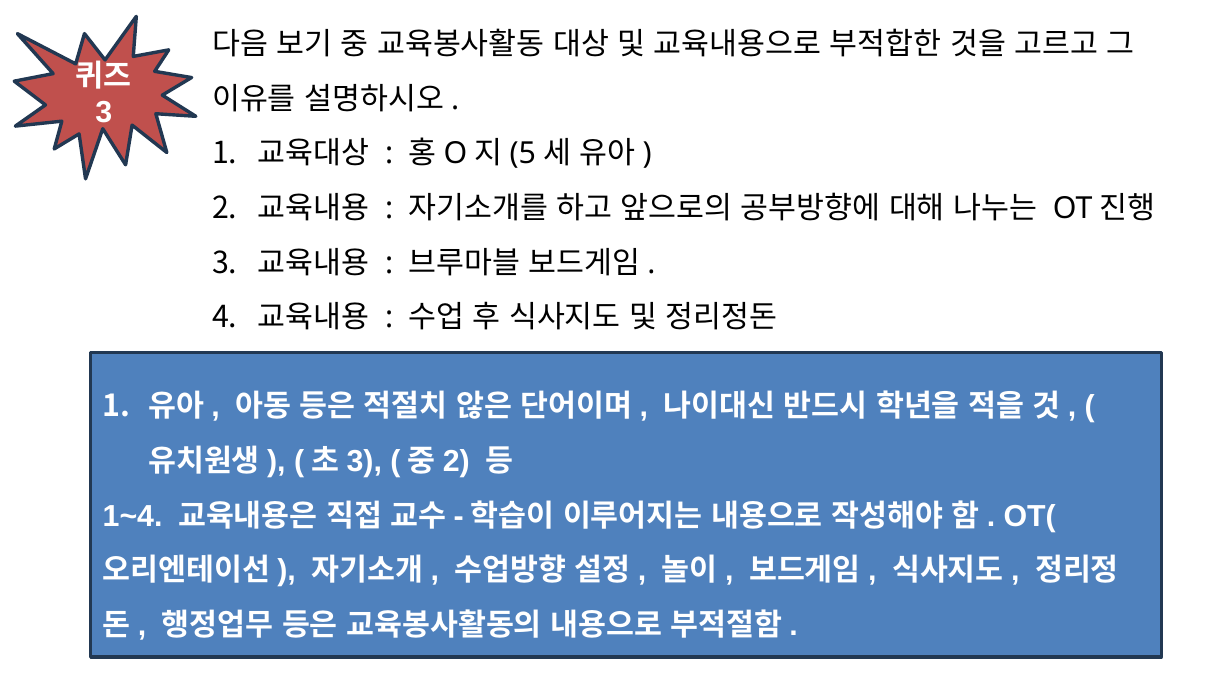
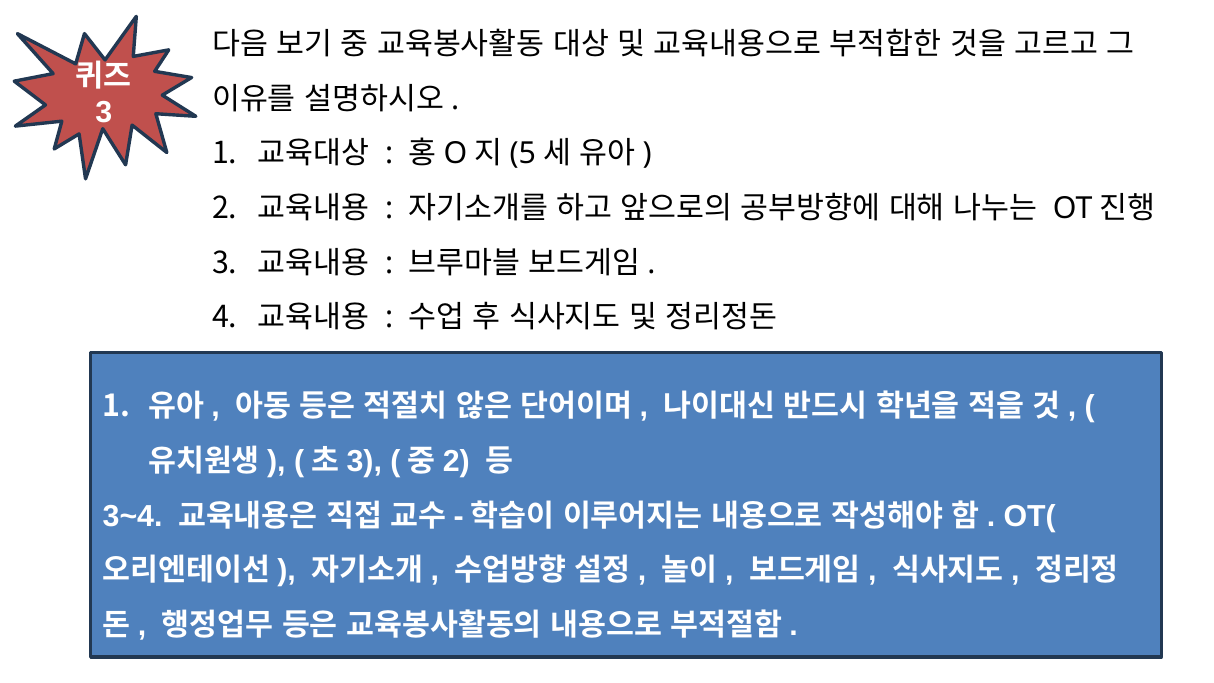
1~4: 1~4 -> 3~4 (133, 516)
